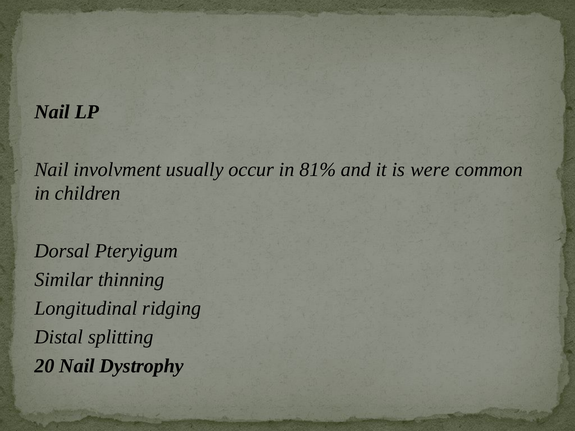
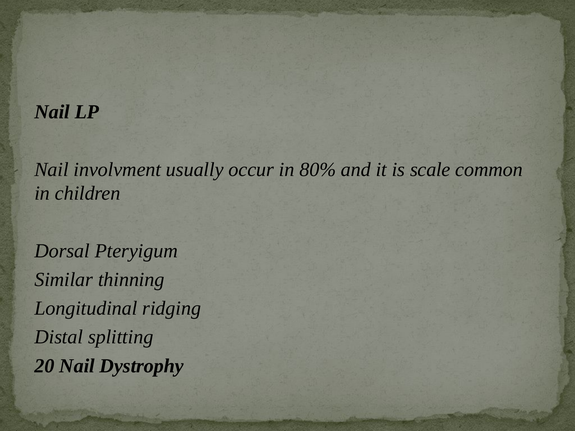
81%: 81% -> 80% (318, 170)
were: were -> scale (430, 170)
